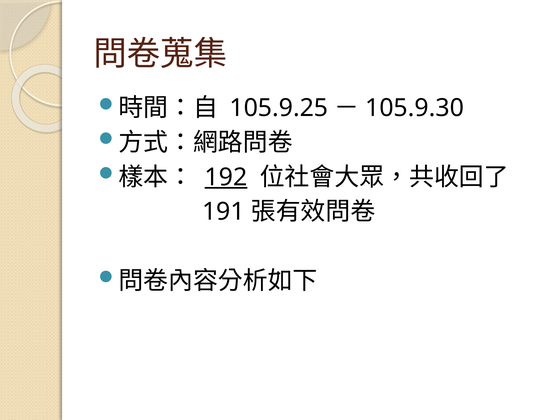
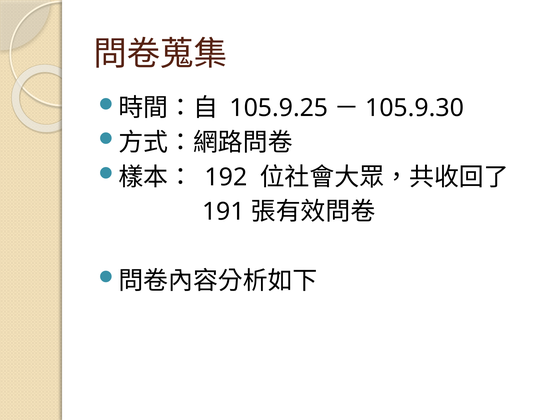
192 underline: present -> none (226, 177)
